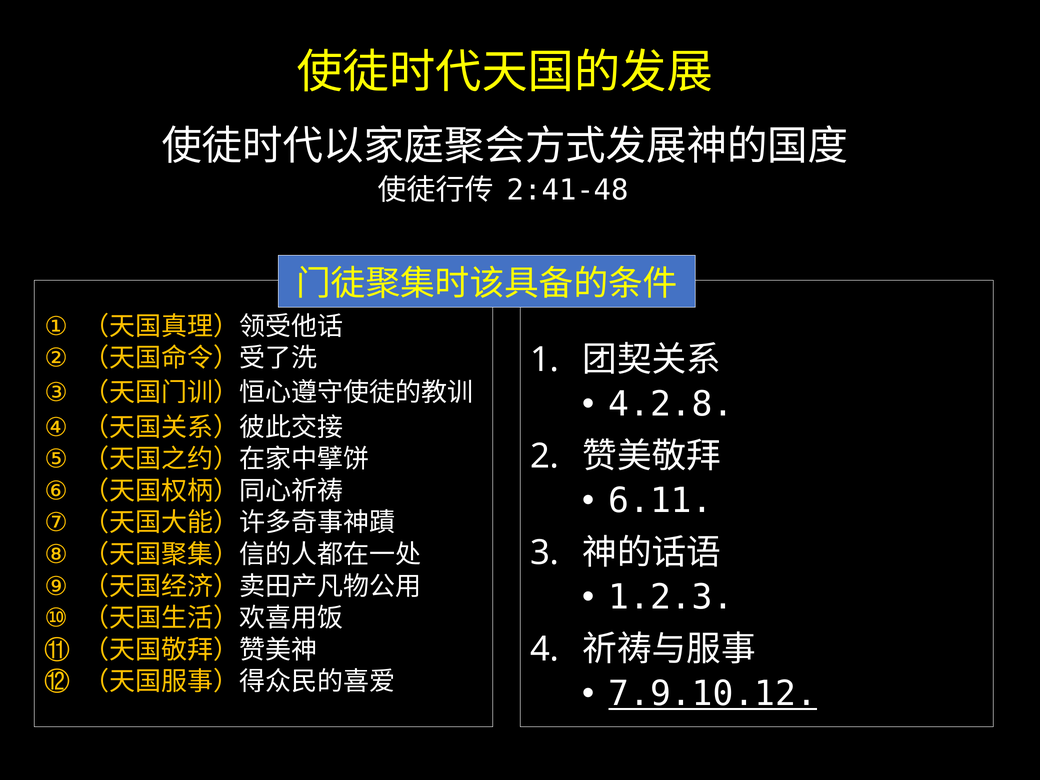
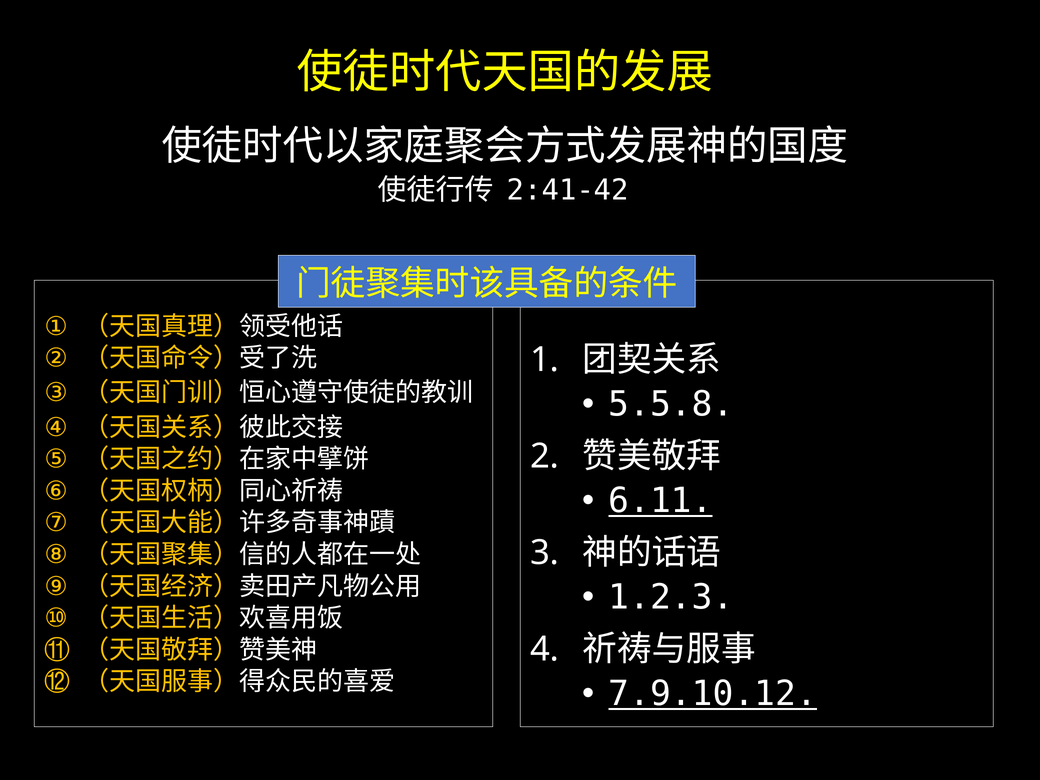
2:41-48: 2:41-48 -> 2:41-42 (568, 190)
4.2.8: 4.2.8 -> 5.5.8 (671, 405)
6.11 underline: none -> present (661, 501)
